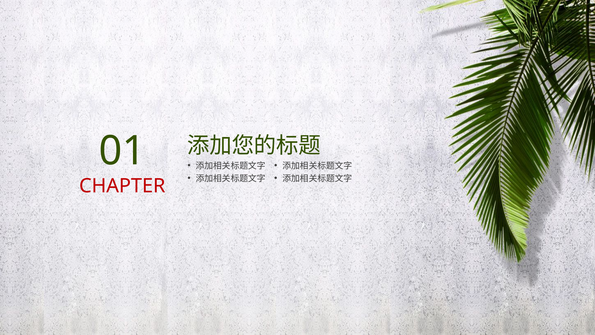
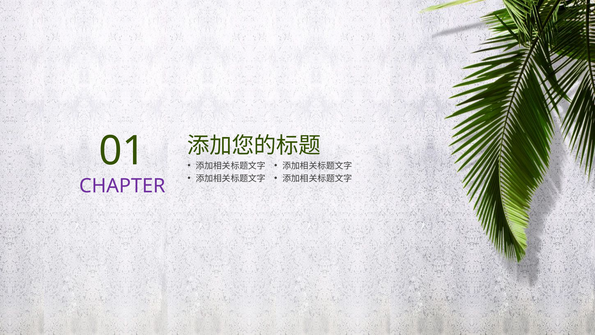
CHAPTER colour: red -> purple (122, 186)
